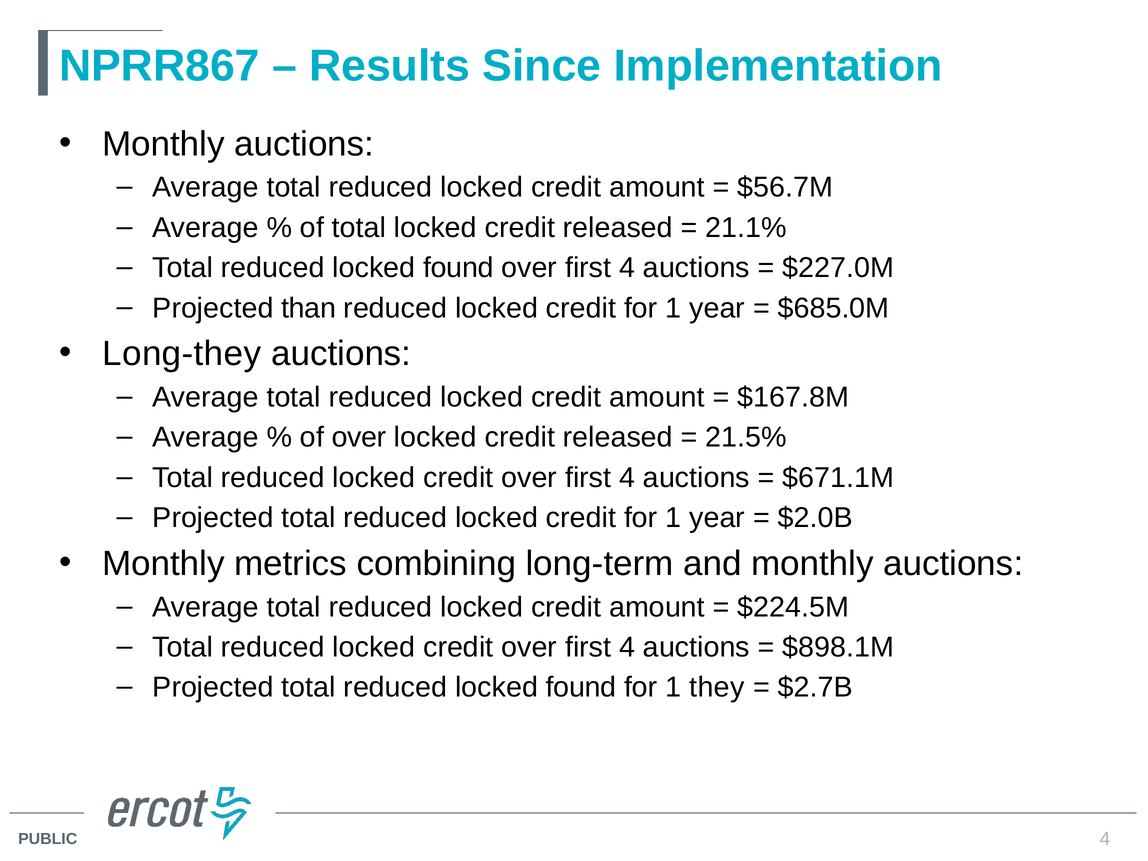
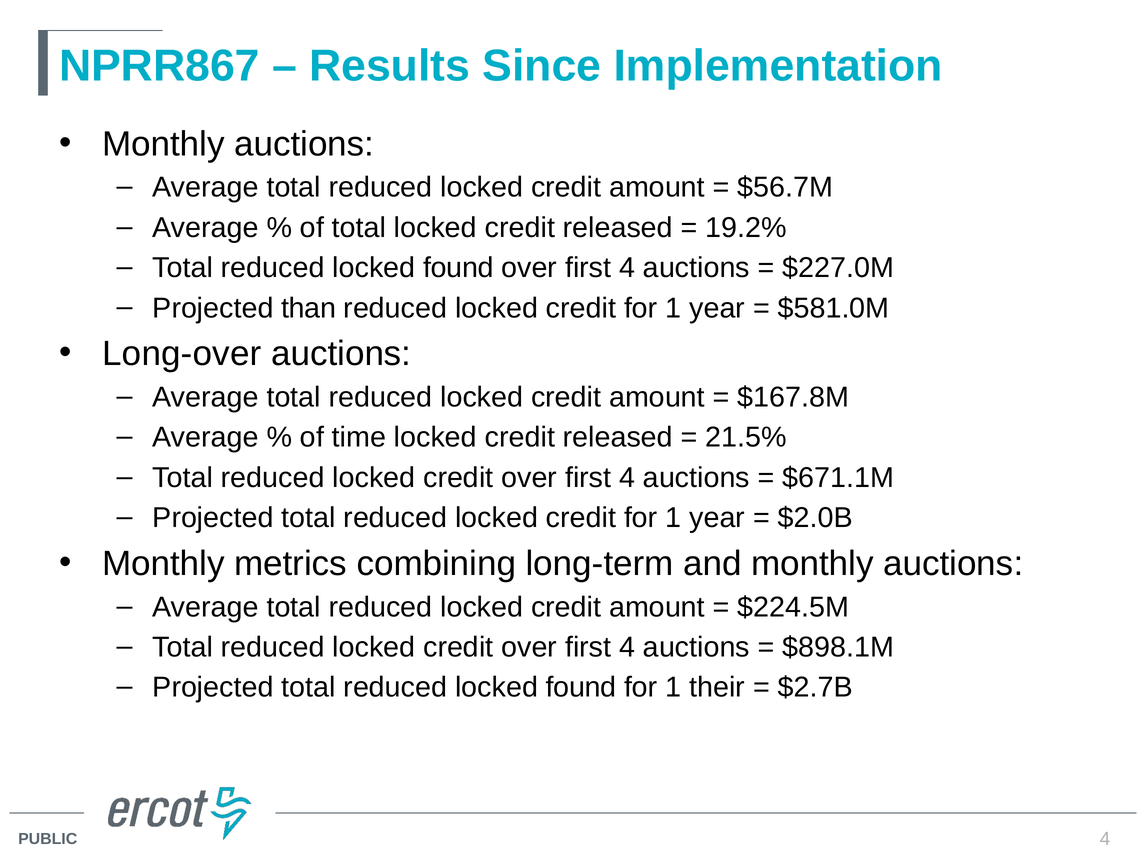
21.1%: 21.1% -> 19.2% (746, 228)
$685.0M: $685.0M -> $581.0M (834, 308)
Long-they: Long-they -> Long-over (182, 354)
of over: over -> time (359, 437)
they: they -> their (717, 687)
